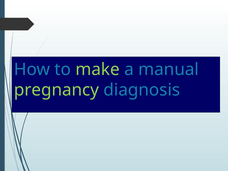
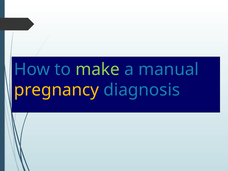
pregnancy colour: light green -> yellow (56, 90)
